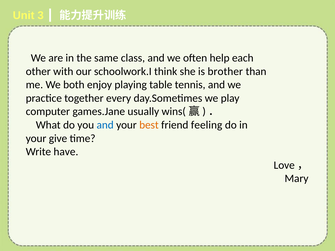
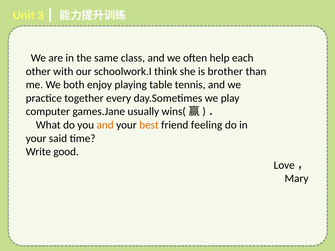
and colour: blue -> orange (105, 125)
give: give -> said (58, 138)
have: have -> good (66, 152)
